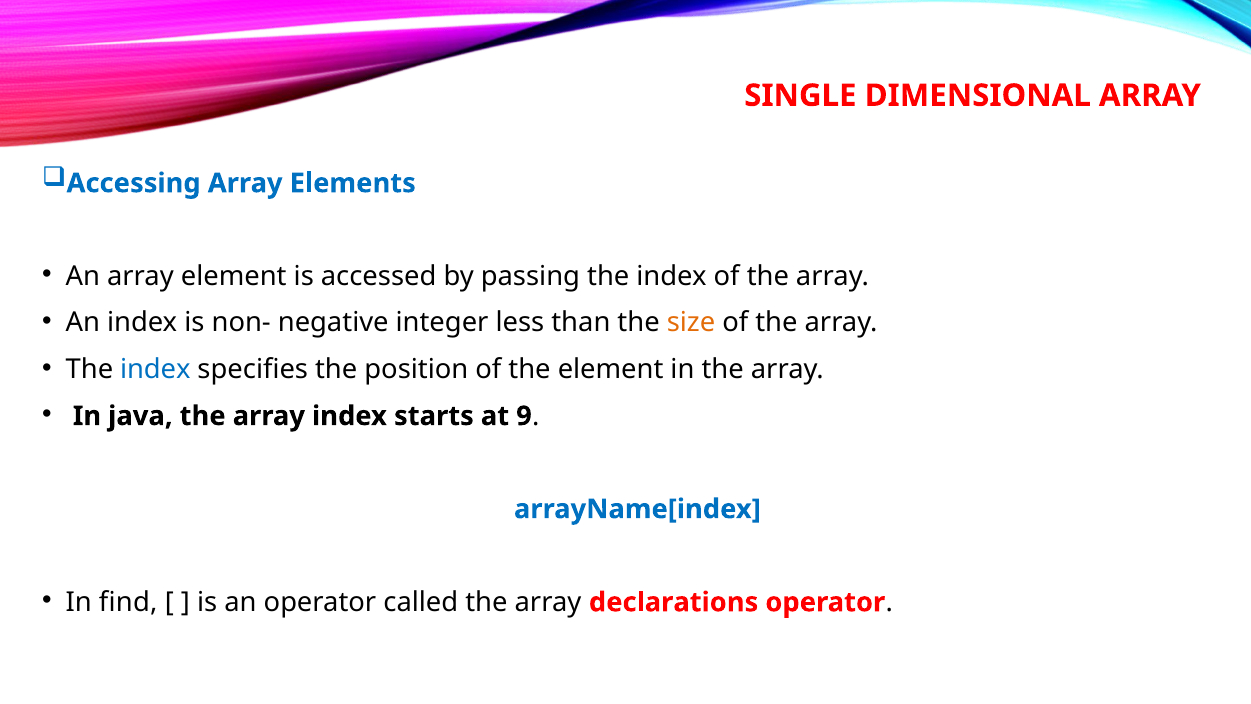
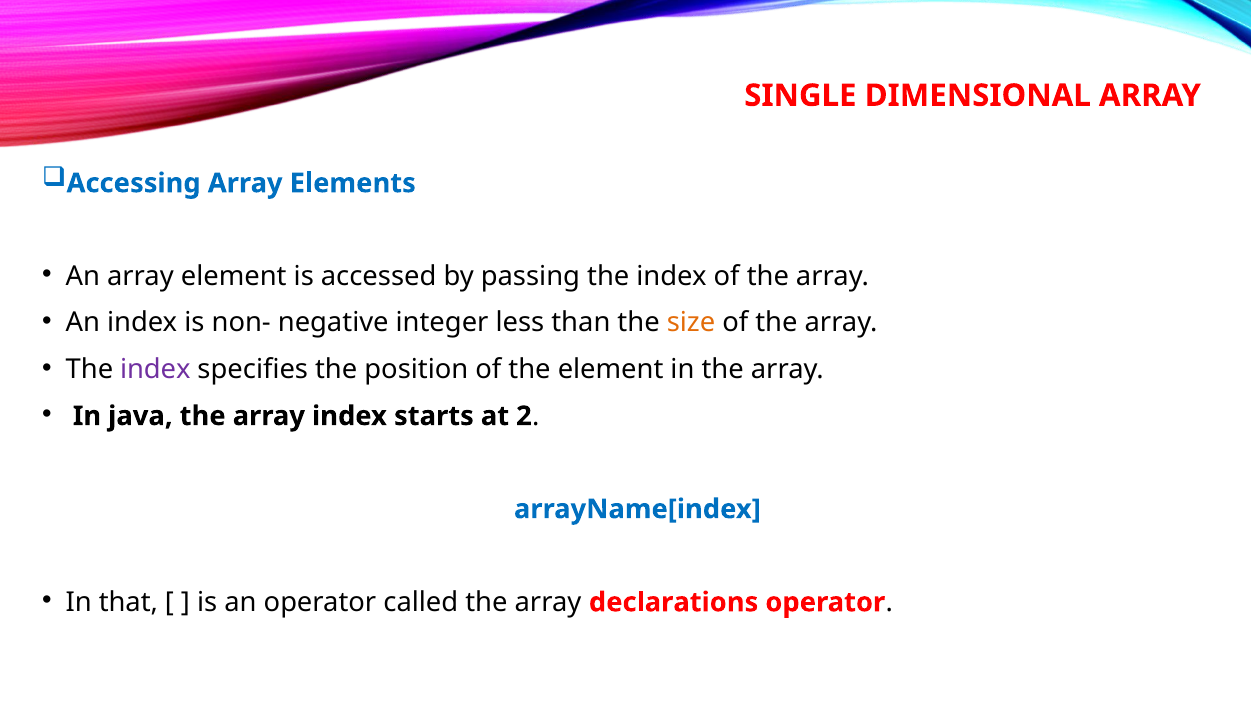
index colour: blue -> purple (155, 369)
9: 9 -> 2 (524, 416)
find: find -> that (128, 602)
